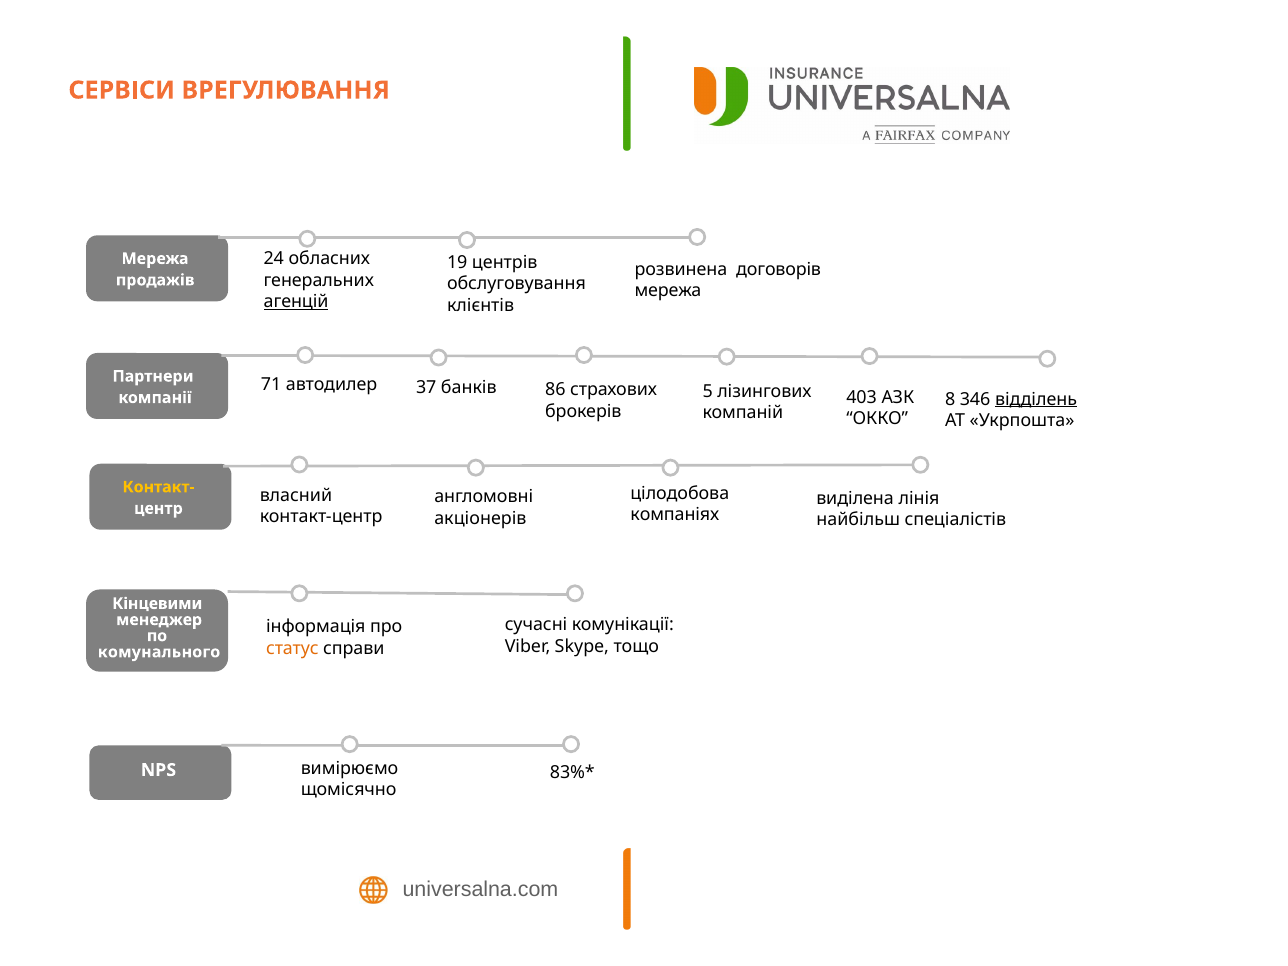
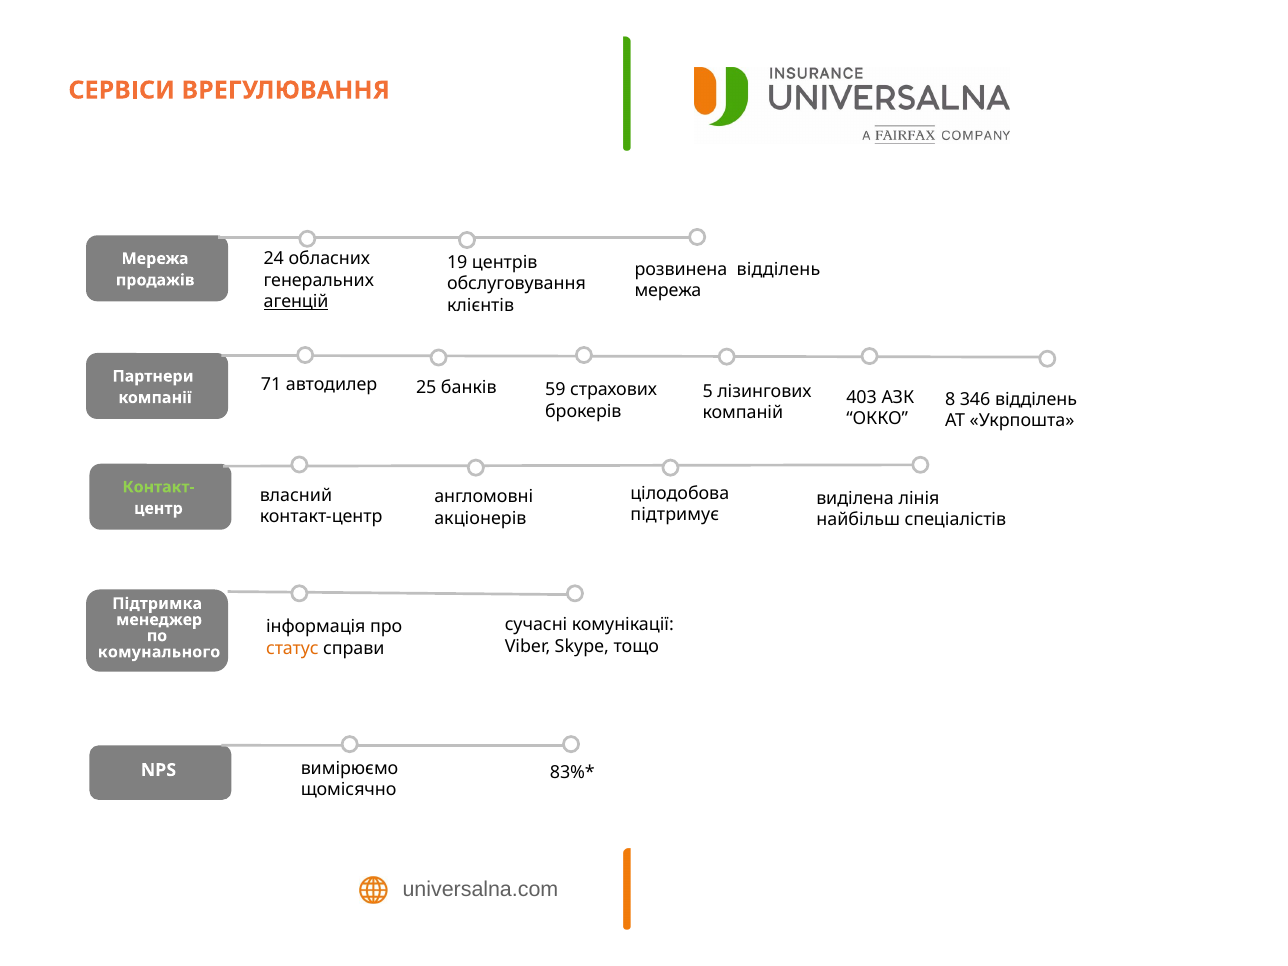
розвинена договорів: договорів -> відділень (778, 269)
37: 37 -> 25 (426, 388)
86: 86 -> 59 (555, 390)
відділень underline: present -> none (1036, 399)
Контакт- colour: yellow -> light green (159, 487)
компаніях: компаніях -> підтримує (675, 515)
Кінцевими: Кінцевими -> Підтримка (157, 604)
